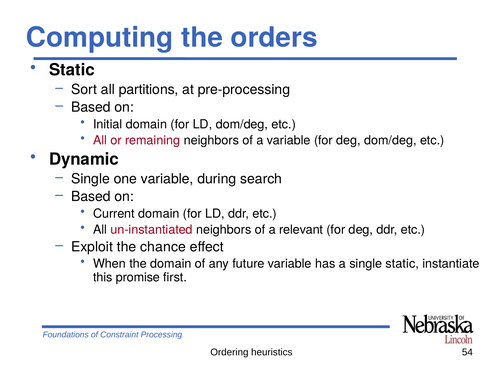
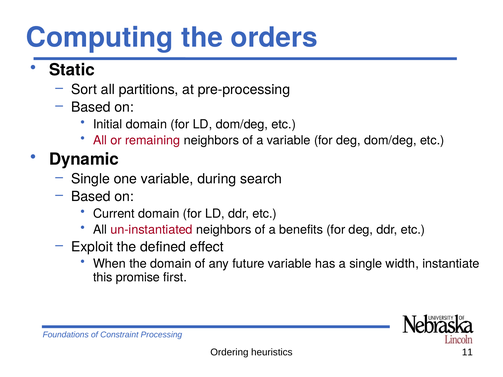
relevant: relevant -> benefits (301, 230)
chance: chance -> defined (163, 247)
single static: static -> width (402, 264)
54: 54 -> 11 (467, 353)
